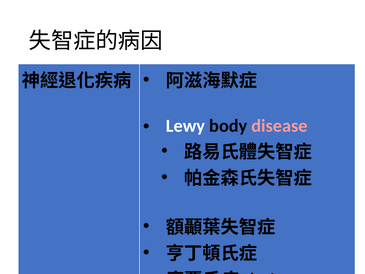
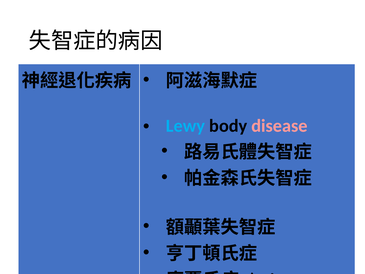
Lewy colour: white -> light blue (186, 126)
